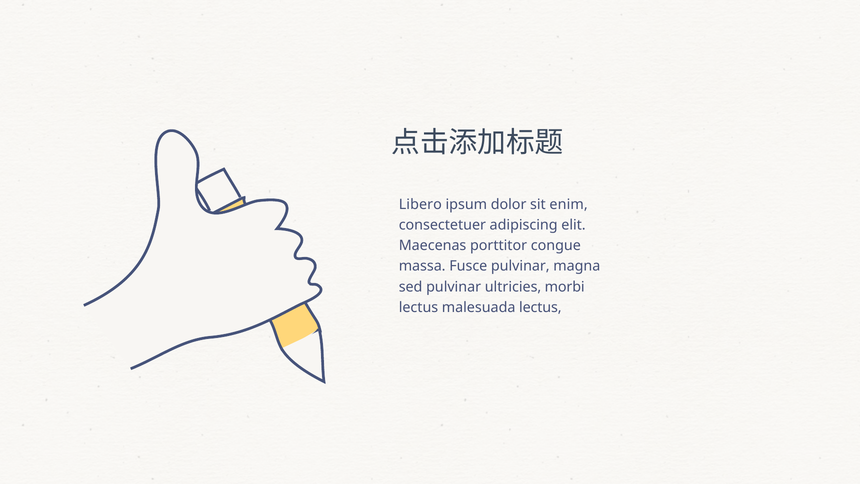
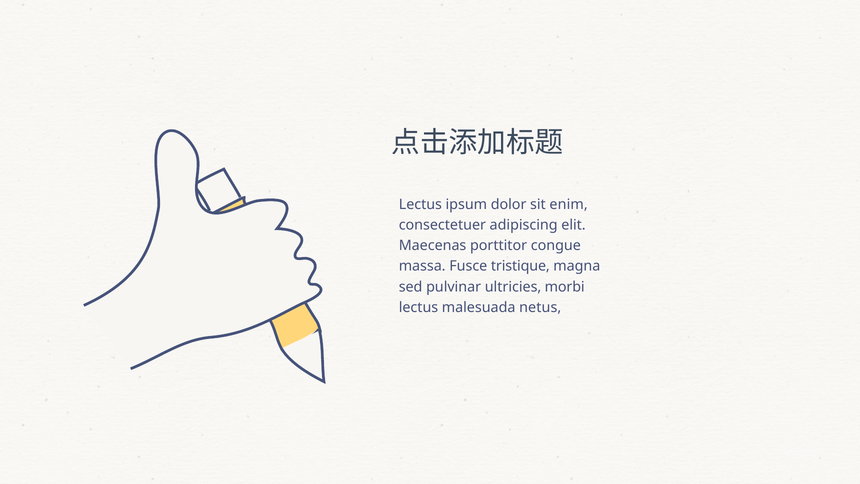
Libero: Libero -> Lectus (420, 204)
Fusce pulvinar: pulvinar -> tristique (520, 266)
malesuada lectus: lectus -> netus (540, 307)
